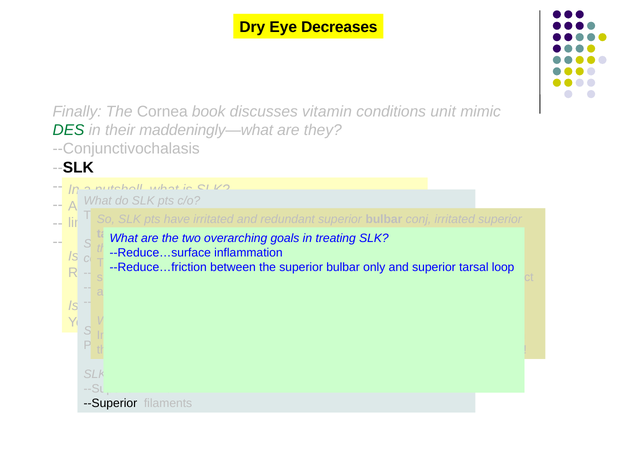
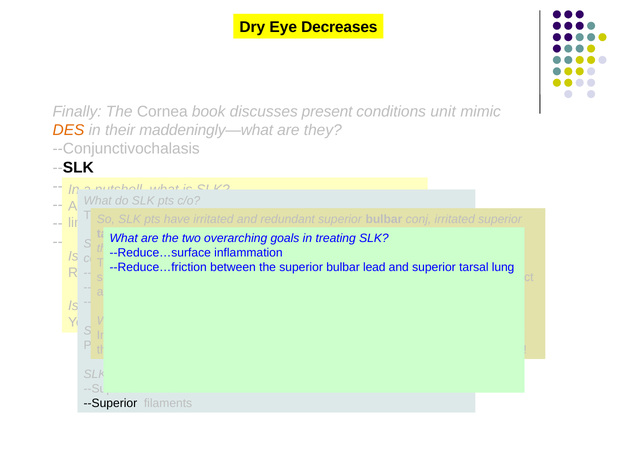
vitamin: vitamin -> present (327, 112)
DES colour: green -> orange (68, 130)
only: only -> lead (374, 267)
loop: loop -> lung (503, 267)
